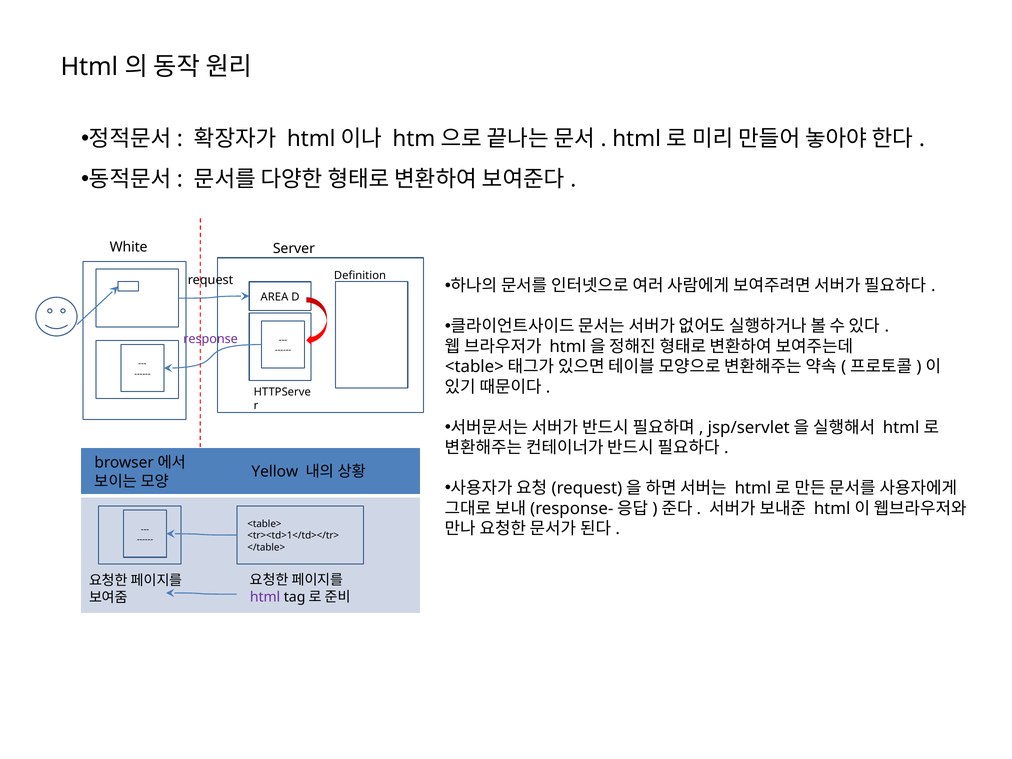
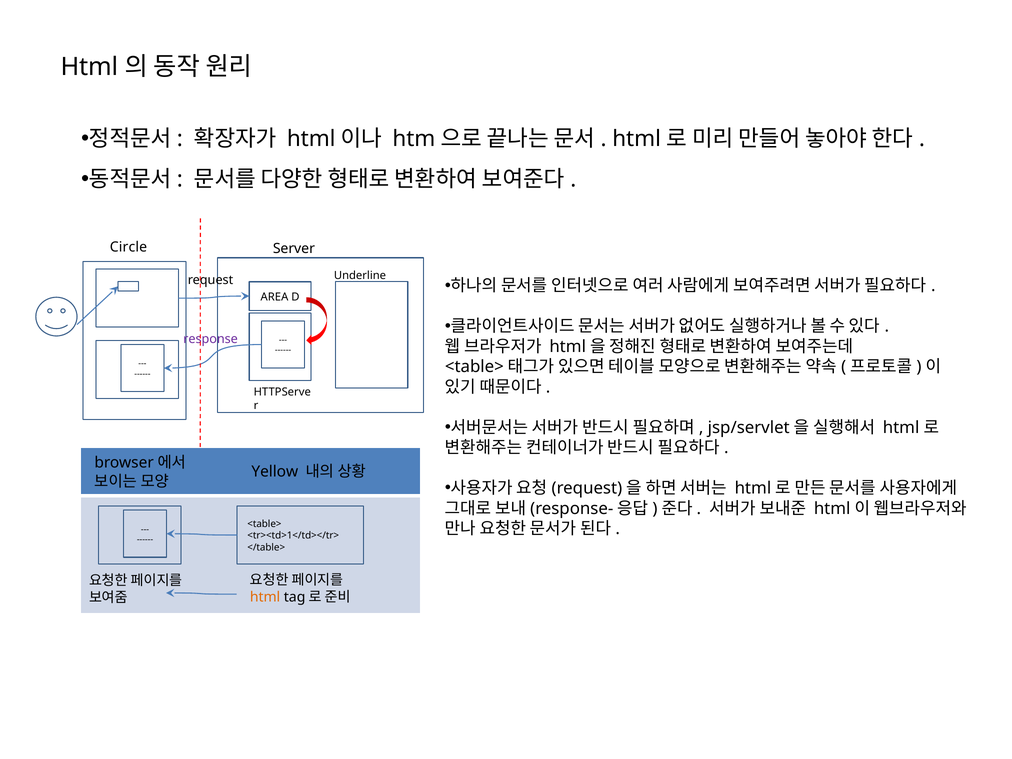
White: White -> Circle (128, 247)
Definition: Definition -> Underline (360, 276)
html colour: purple -> orange (265, 597)
